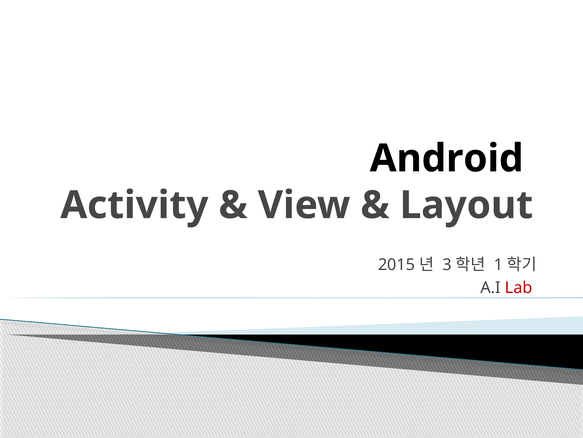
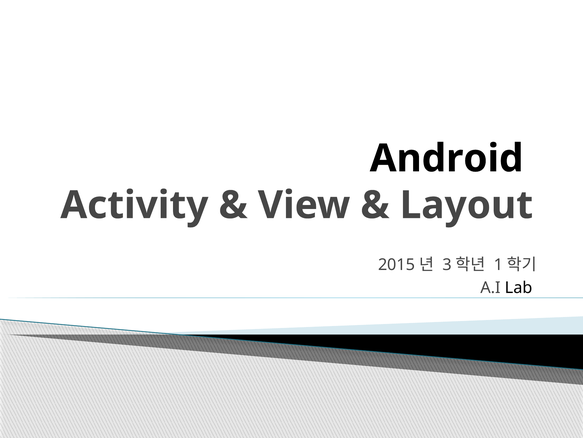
Lab colour: red -> black (519, 287)
